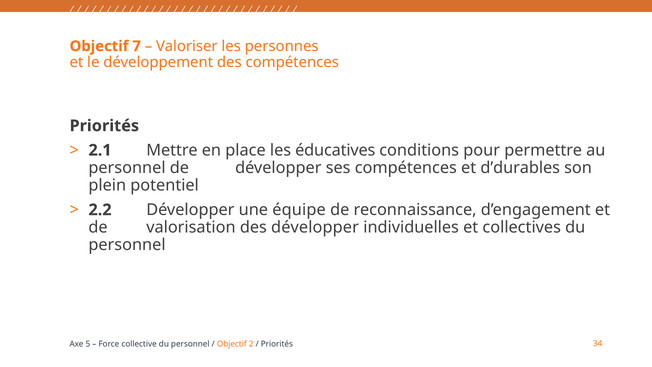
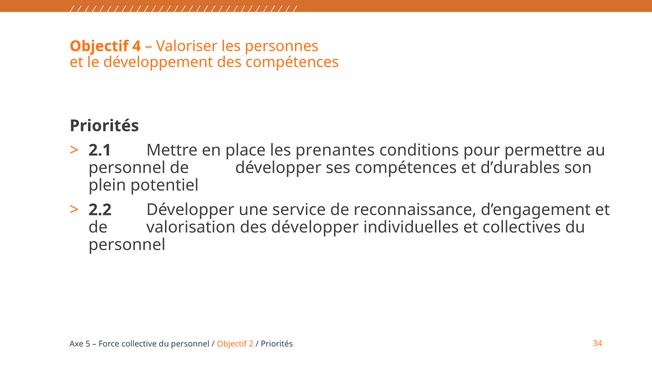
7: 7 -> 4 (137, 46)
éducatives: éducatives -> prenantes (335, 150)
équipe: équipe -> service (299, 210)
